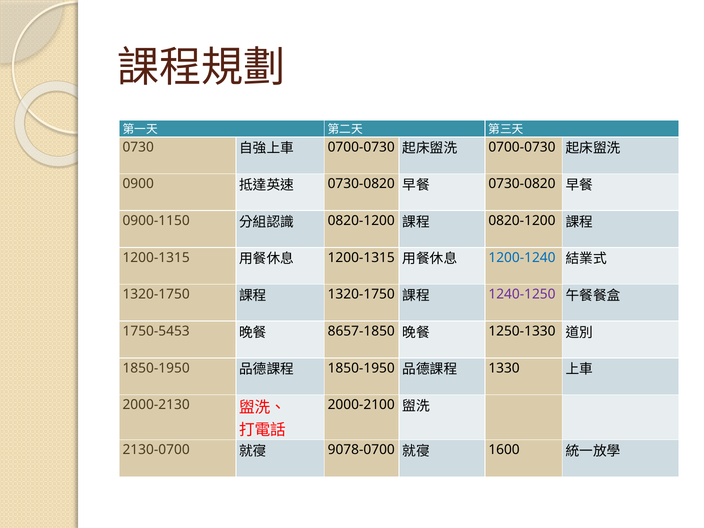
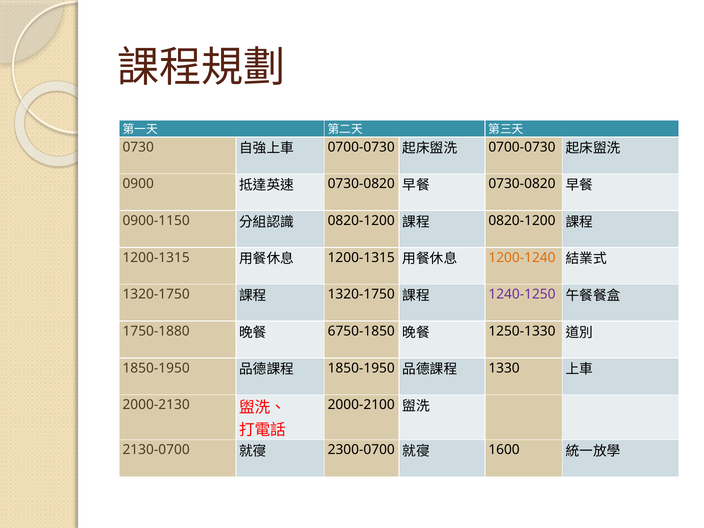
1200-1240 colour: blue -> orange (522, 258)
1750-5453: 1750-5453 -> 1750-1880 (156, 331)
8657-1850: 8657-1850 -> 6750-1850 (361, 331)
9078-0700: 9078-0700 -> 2300-0700 (361, 450)
